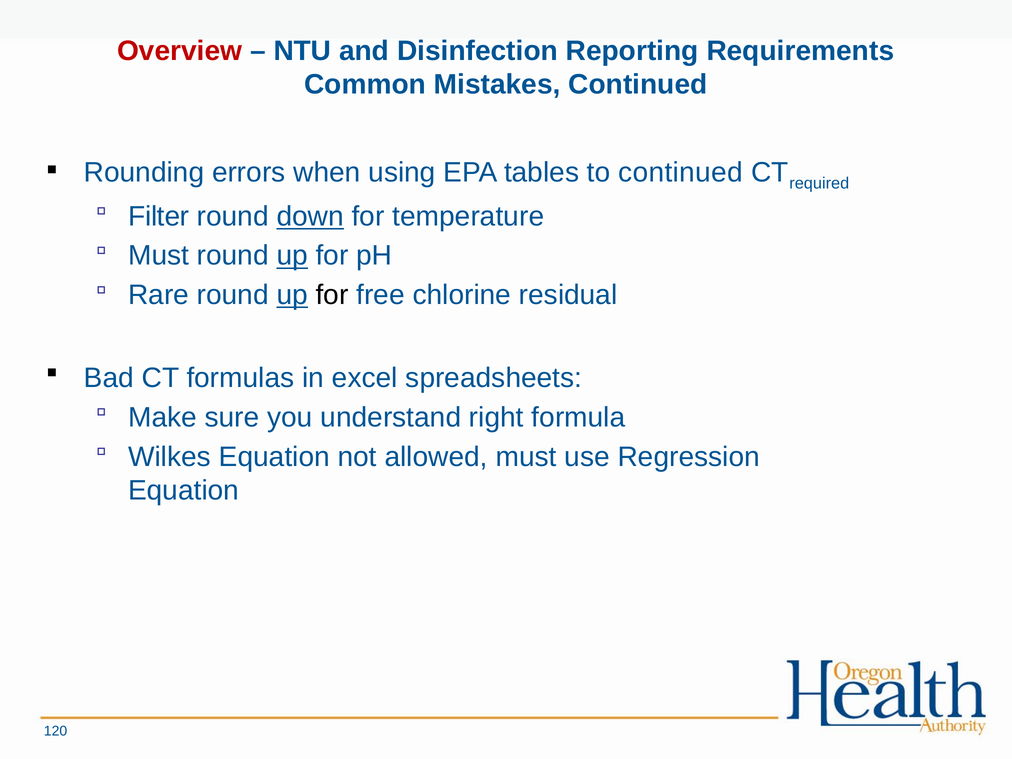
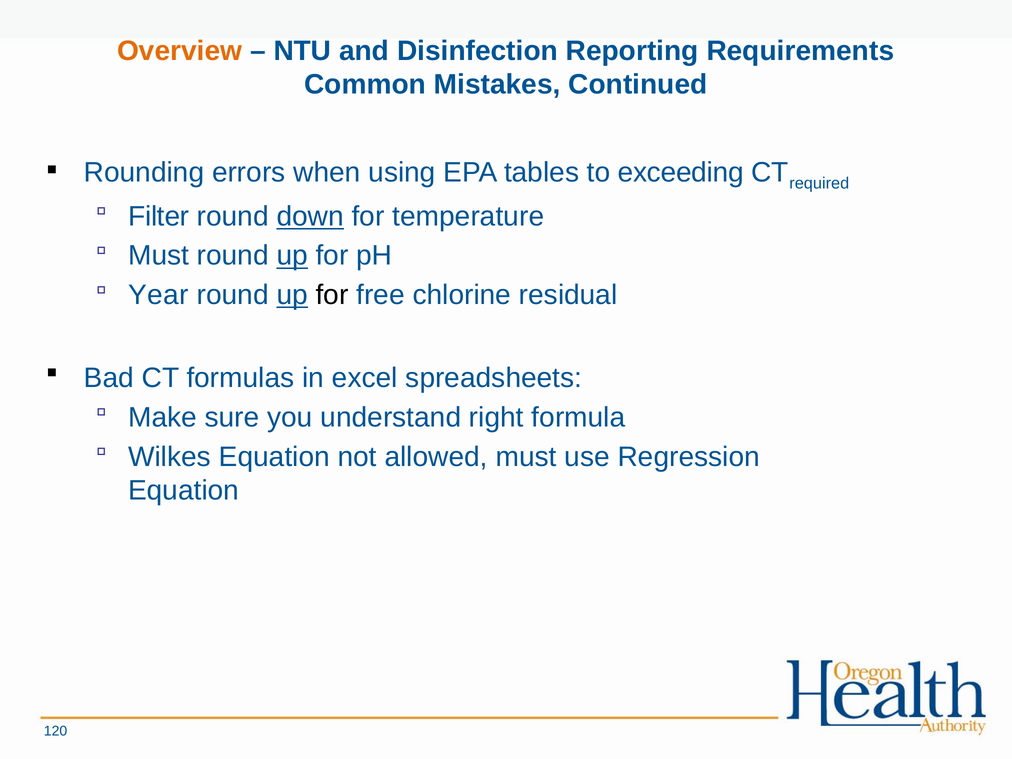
Overview colour: red -> orange (180, 51)
to continued: continued -> exceeding (681, 172)
Rare: Rare -> Year (158, 295)
